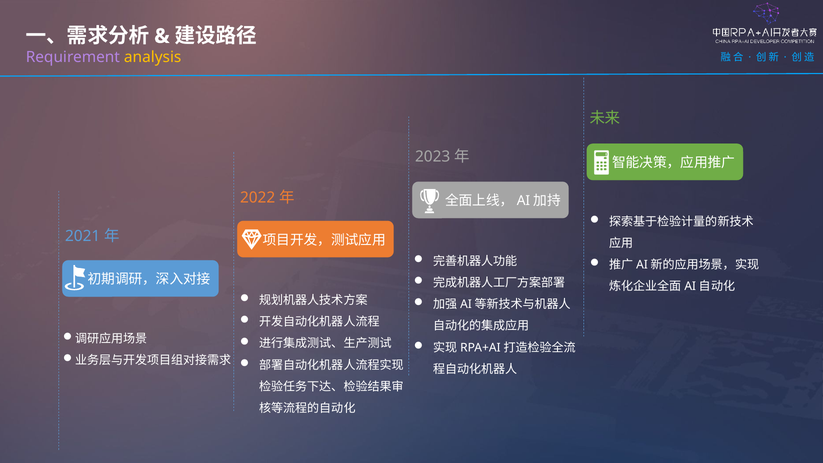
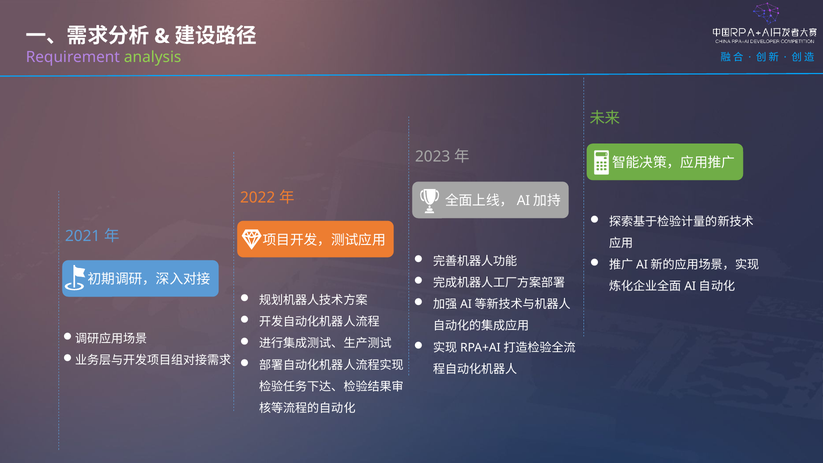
analysis colour: yellow -> light green (153, 57)
